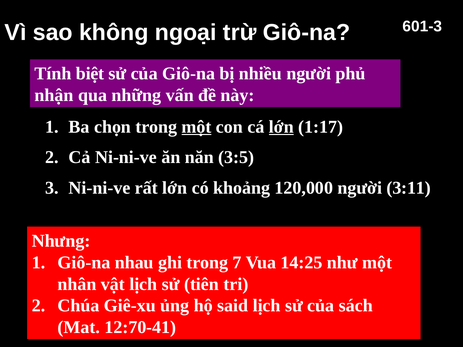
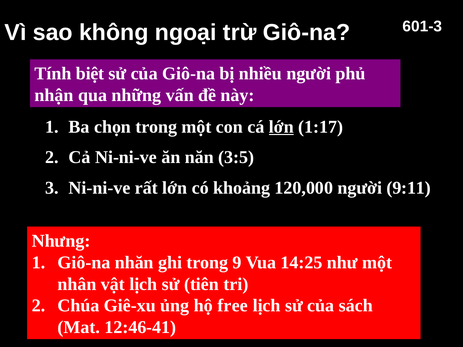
một underline: present -> none (197, 127)
3:11: 3:11 -> 9:11 (409, 188)
nhau: nhau -> nhăn (134, 263)
7: 7 -> 9 (237, 263)
said: said -> free (233, 306)
12:70-41: 12:70-41 -> 12:46-41 (140, 328)
